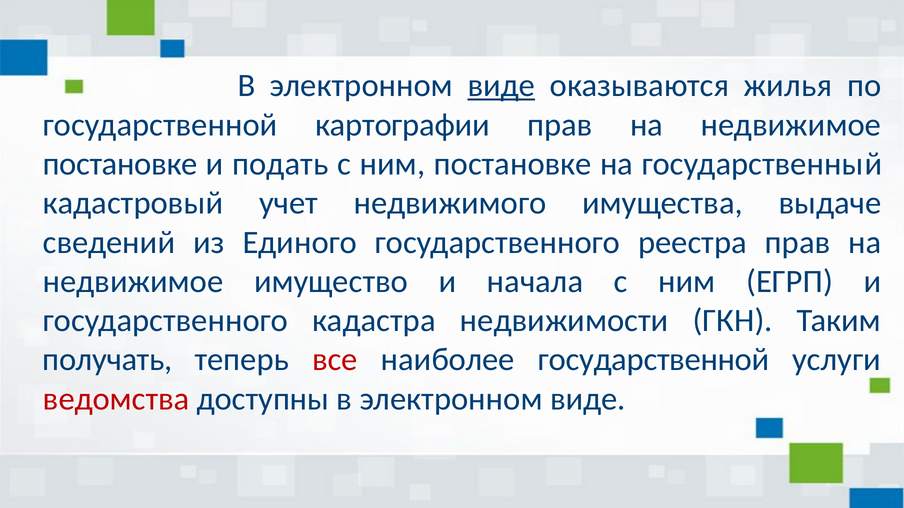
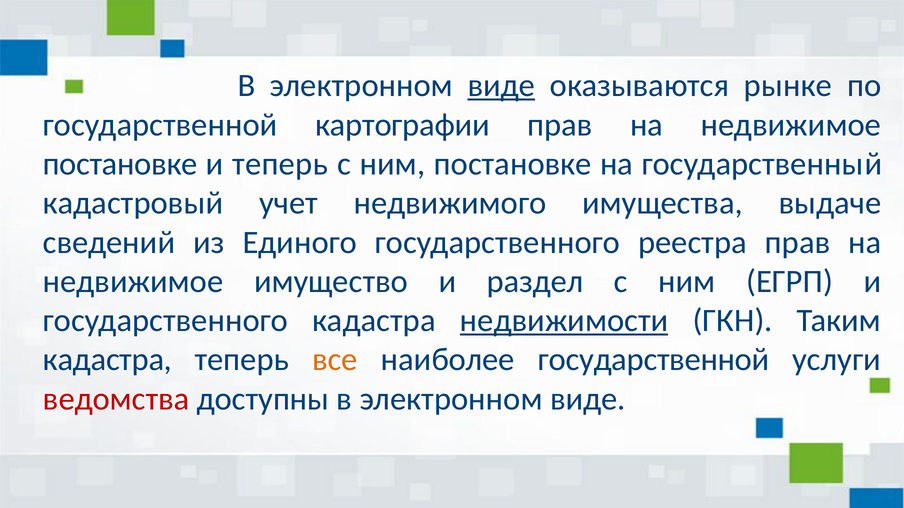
жилья: жилья -> рынке (788, 85)
и подать: подать -> теперь (280, 164)
начала: начала -> раздел (535, 282)
недвижимости underline: none -> present (564, 321)
получать: получать -> кадастра (107, 360)
все colour: red -> orange (335, 360)
